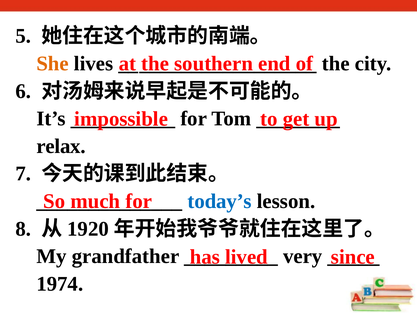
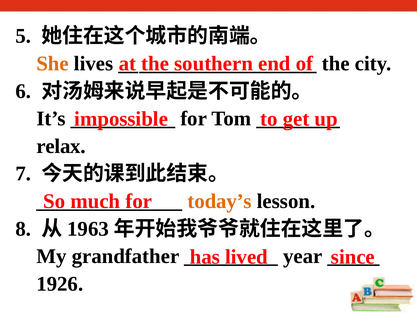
today’s colour: blue -> orange (220, 201)
1920: 1920 -> 1963 (88, 229)
very: very -> year (303, 256)
1974: 1974 -> 1926 (60, 284)
